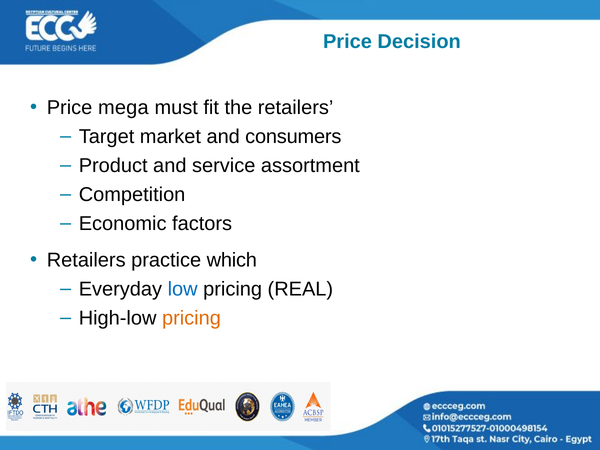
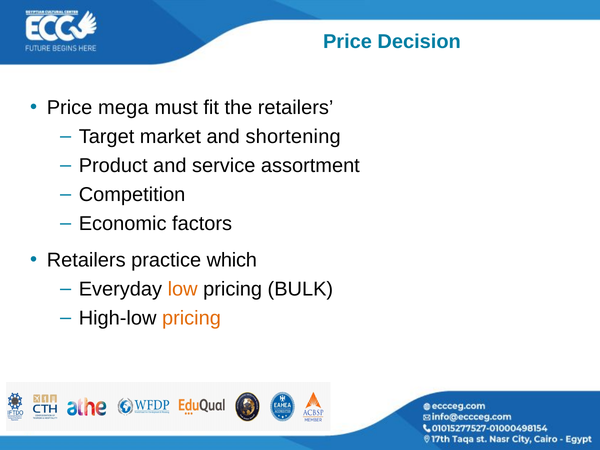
consumers: consumers -> shortening (293, 137)
low colour: blue -> orange (183, 289)
REAL: REAL -> BULK (300, 289)
